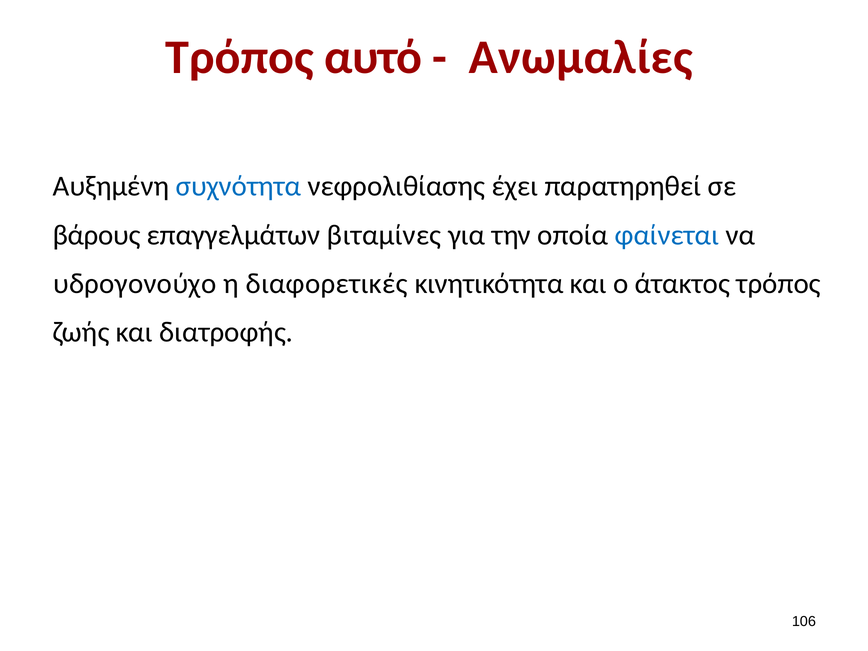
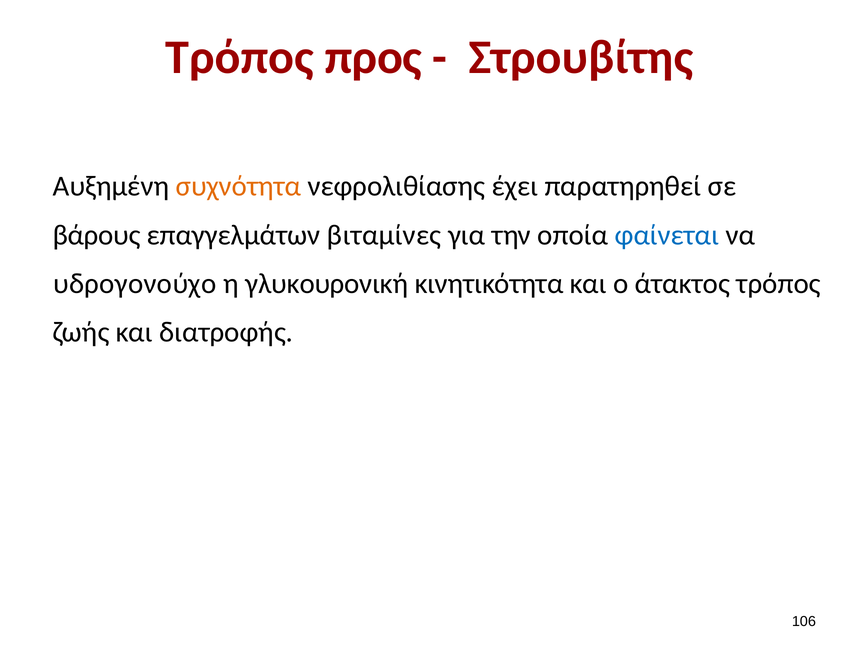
αυτό: αυτό -> προς (373, 58)
Ανωμαλίες: Ανωμαλίες -> Στρουβίτης (581, 58)
συχνότητα colour: blue -> orange (239, 186)
διαφορετικές: διαφορετικές -> γλυκουρονική (327, 284)
